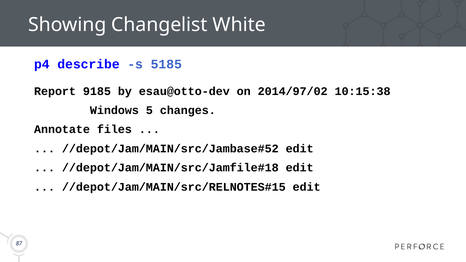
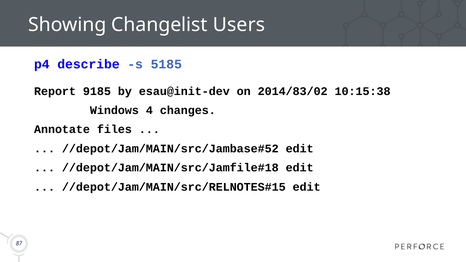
White: White -> Users (239, 25)
esau@otto-dev: esau@otto-dev -> esau@init-dev (184, 91)
2014/97/02: 2014/97/02 -> 2014/83/02 (293, 91)
5: 5 -> 4 (149, 110)
